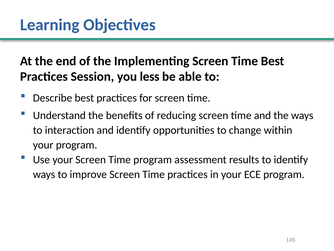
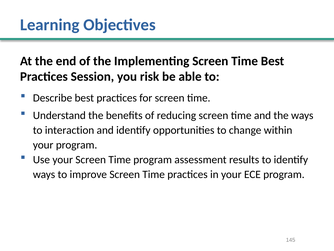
less: less -> risk (150, 77)
